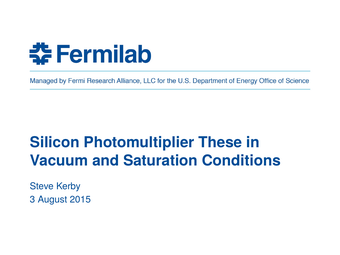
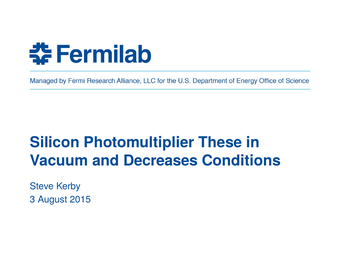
Saturation: Saturation -> Decreases (161, 161)
